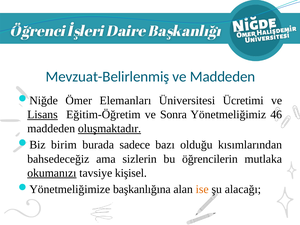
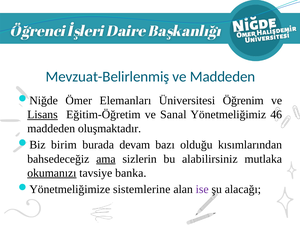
Ücretimi: Ücretimi -> Öğrenim (243, 101)
Sonra: Sonra -> Sanal (173, 115)
oluşmaktadır underline: present -> none (110, 129)
sadece: sadece -> devam (135, 145)
ama underline: none -> present (106, 159)
öğrencilerin: öğrencilerin -> alabilirsiniz (210, 159)
kişisel: kişisel -> banka (131, 173)
başkanlığına: başkanlığına -> sistemlerine (142, 189)
ise colour: orange -> purple (202, 189)
